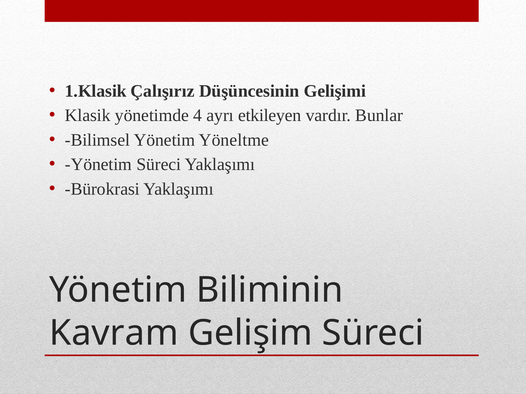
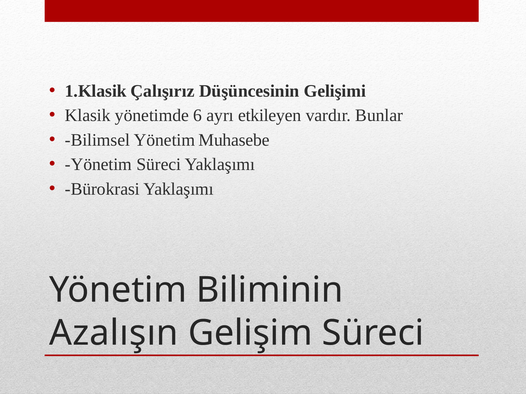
4: 4 -> 6 (198, 116)
Yöneltme: Yöneltme -> Muhasebe (234, 140)
Kavram: Kavram -> Azalışın (114, 333)
